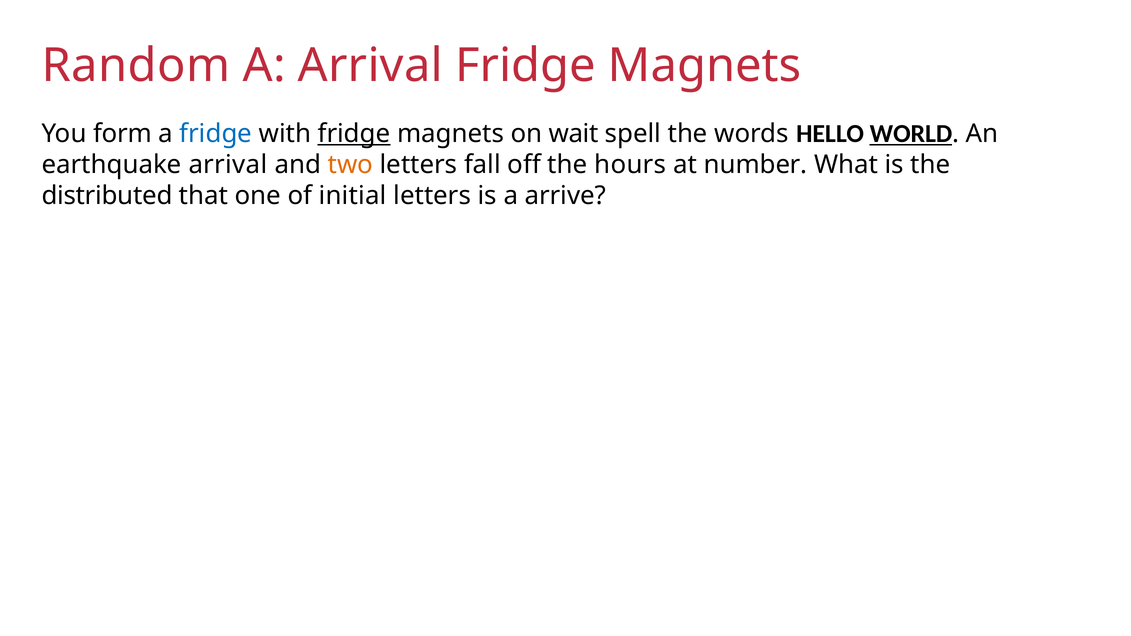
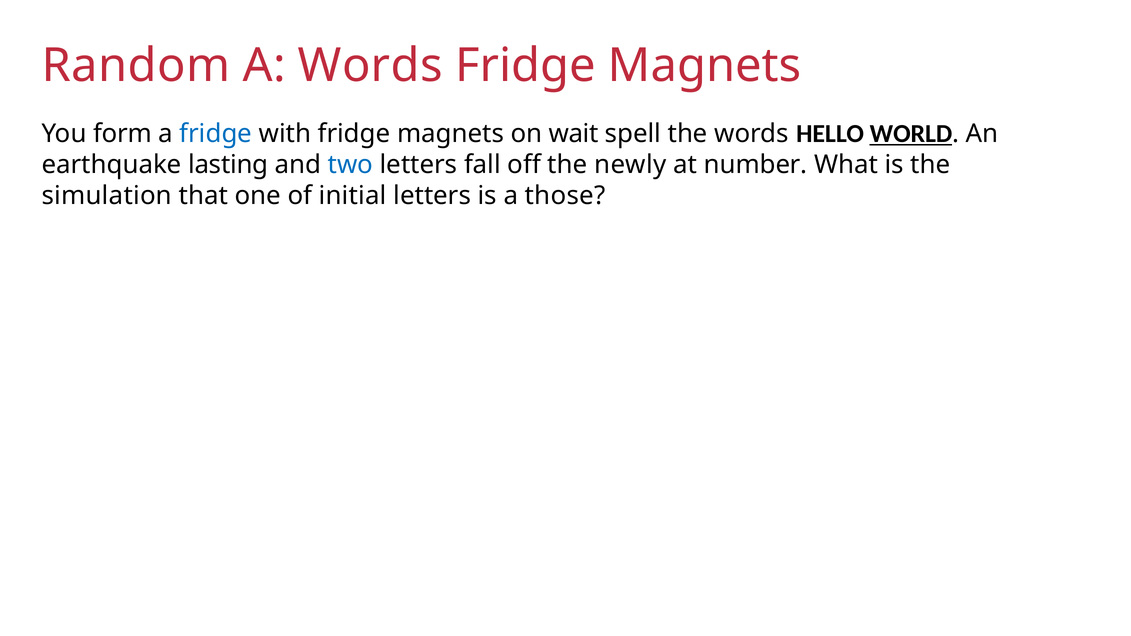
A Arrival: Arrival -> Words (370, 66)
fridge underline: present -> none (354, 134)
earthquake arrival: arrival -> lasting (228, 165)
two colour: orange -> blue (350, 165)
hours: hours -> newly (630, 165)
distributed: distributed -> simulation (107, 196)
arrive: arrive -> those (565, 196)
